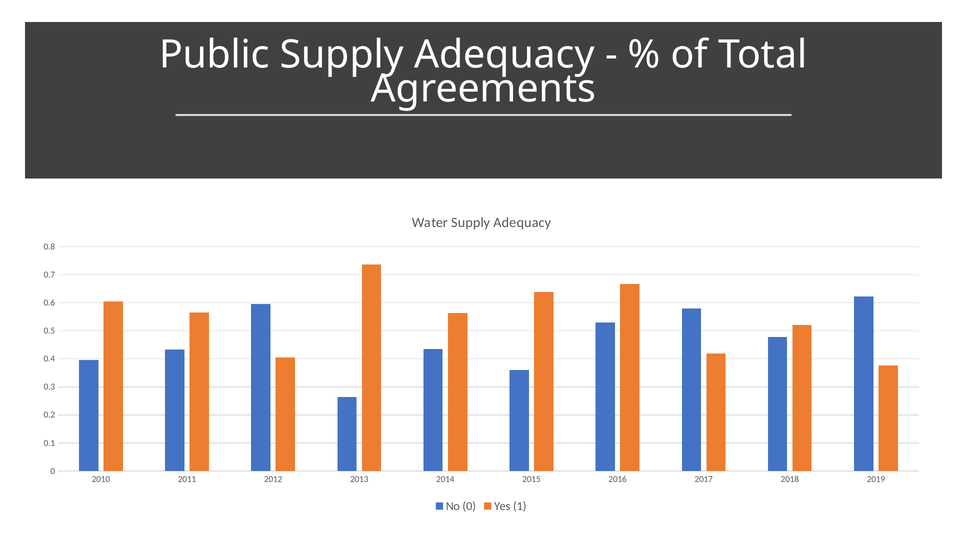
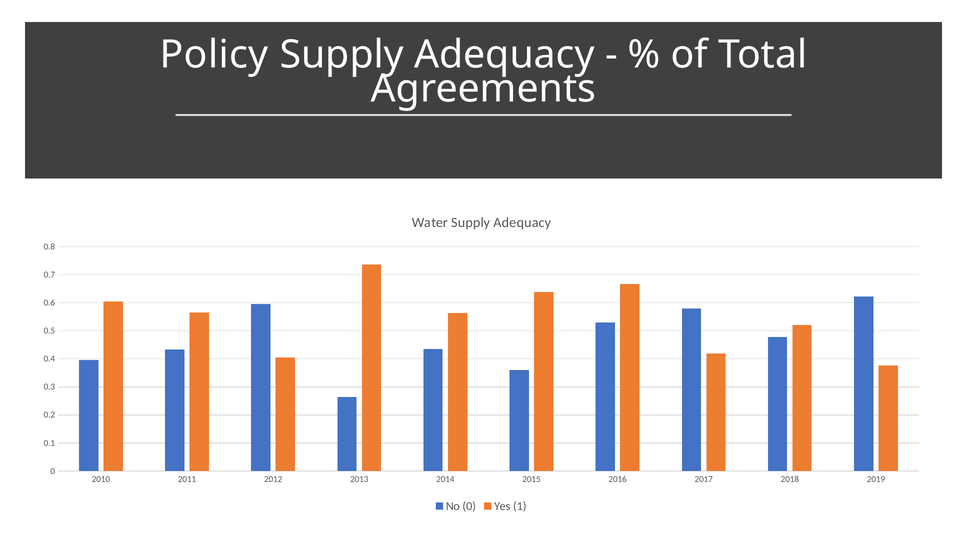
Public: Public -> Policy (214, 55)
